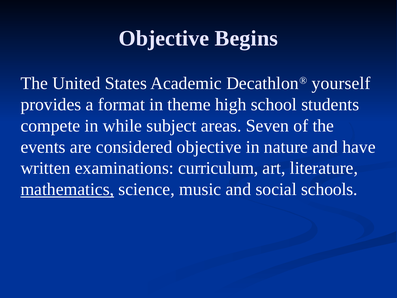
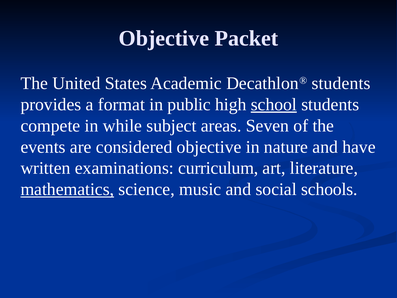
Begins: Begins -> Packet (246, 38)
Decathlon® yourself: yourself -> students (341, 83)
theme: theme -> public (189, 104)
school underline: none -> present (274, 104)
